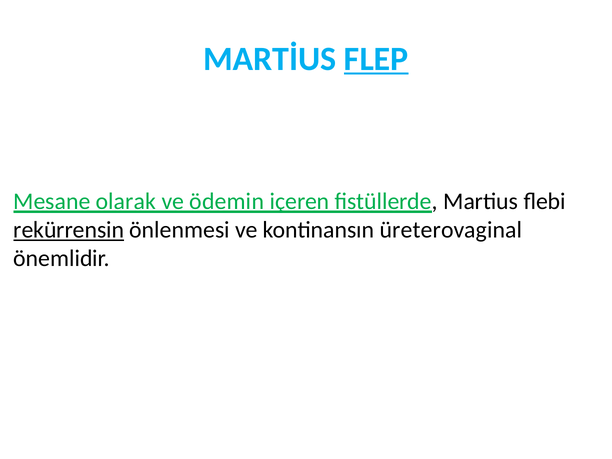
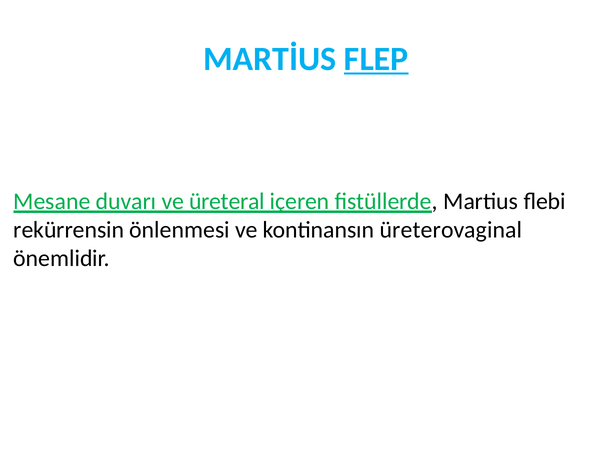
olarak: olarak -> duvarı (126, 202)
ödemin: ödemin -> üreteral (227, 202)
rekürrensin underline: present -> none (69, 230)
